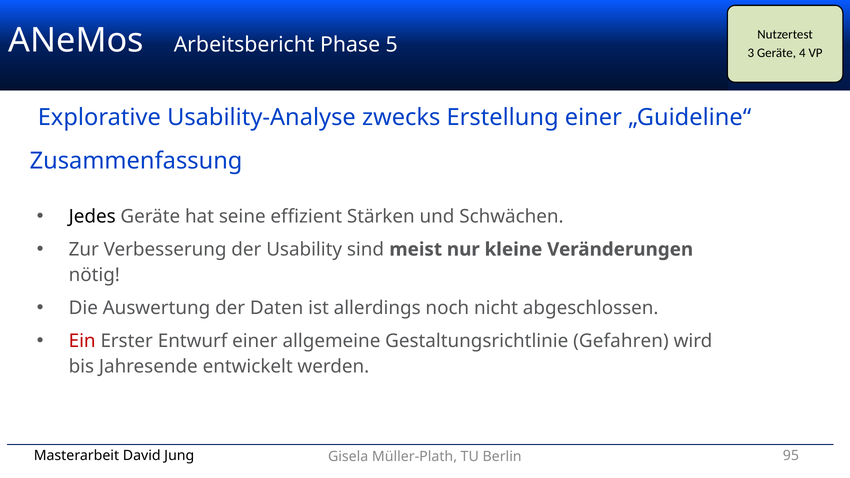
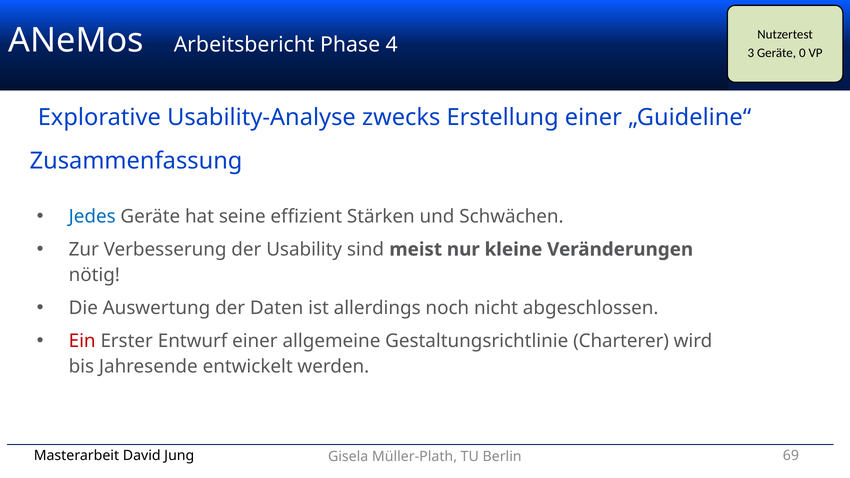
5: 5 -> 4 (392, 45)
4: 4 -> 0 (802, 53)
Jedes colour: black -> blue (92, 217)
Gefahren: Gefahren -> Charterer (621, 341)
95: 95 -> 69 (791, 456)
